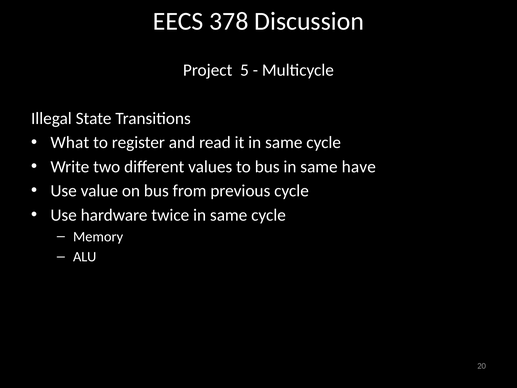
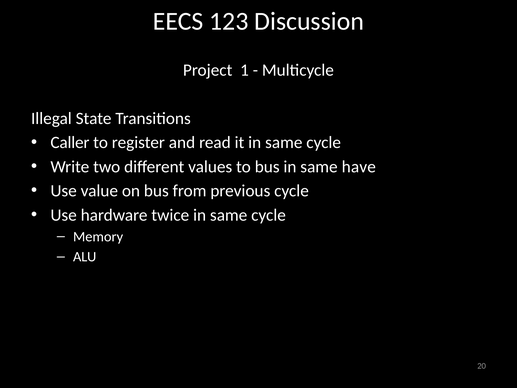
378: 378 -> 123 (229, 21)
5: 5 -> 1 (244, 70)
What: What -> Caller (70, 143)
